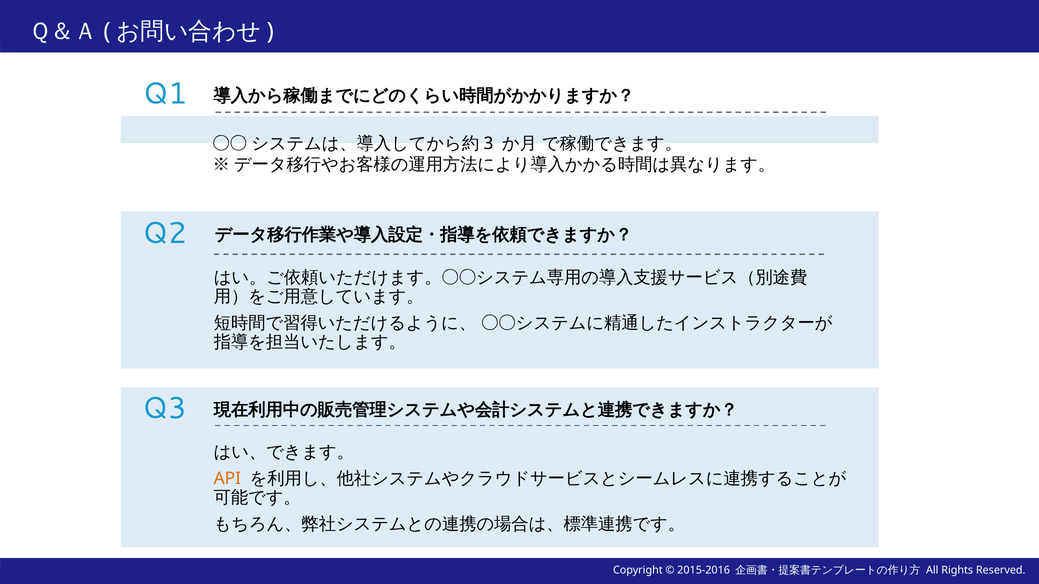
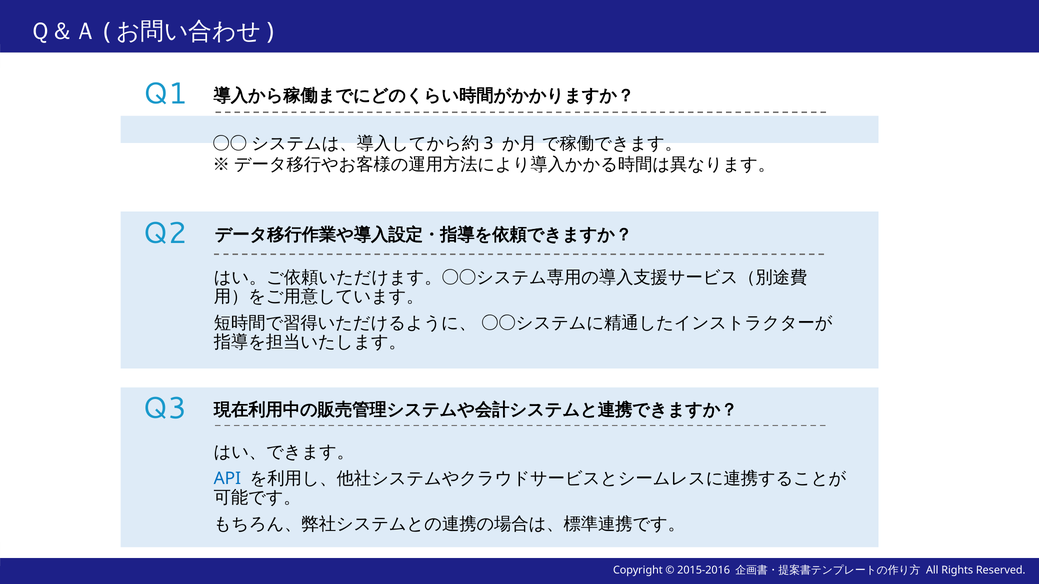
API colour: orange -> blue (227, 479)
